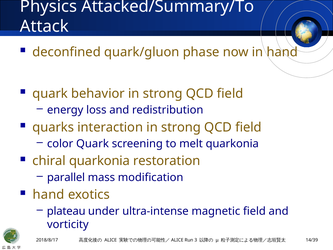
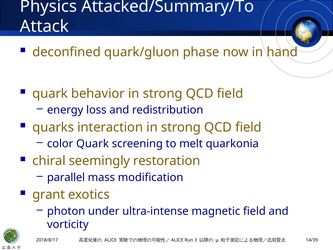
chiral quarkonia: quarkonia -> seemingly (99, 161)
hand: hand -> grant (49, 194)
plateau: plateau -> photon (66, 211)
